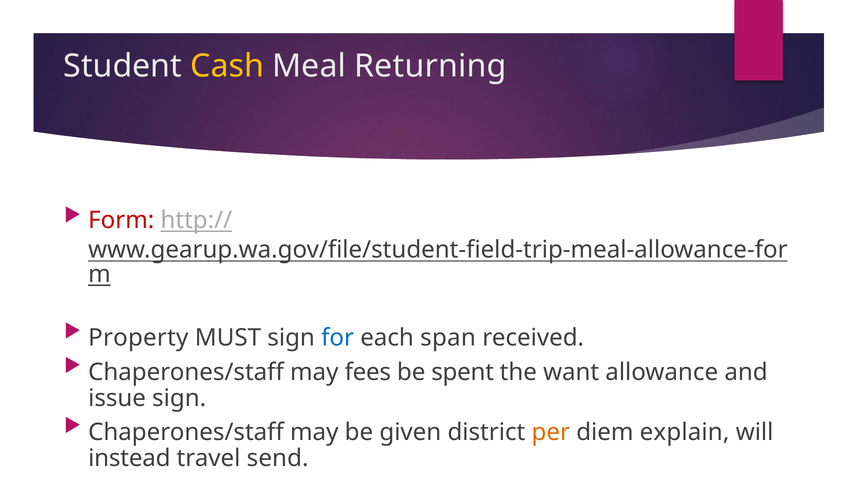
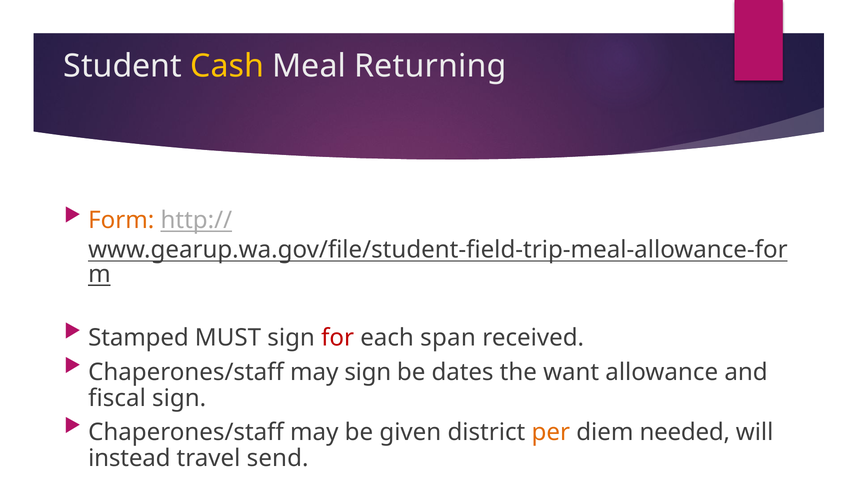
Form colour: red -> orange (121, 220)
Property: Property -> Stamped (138, 338)
for colour: blue -> red (338, 338)
may fees: fees -> sign (368, 372)
spent: spent -> dates (463, 372)
issue: issue -> fiscal (117, 398)
explain: explain -> needed (685, 432)
